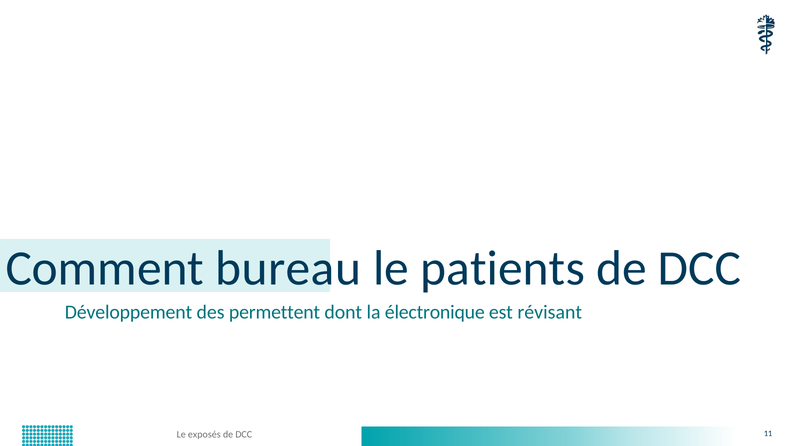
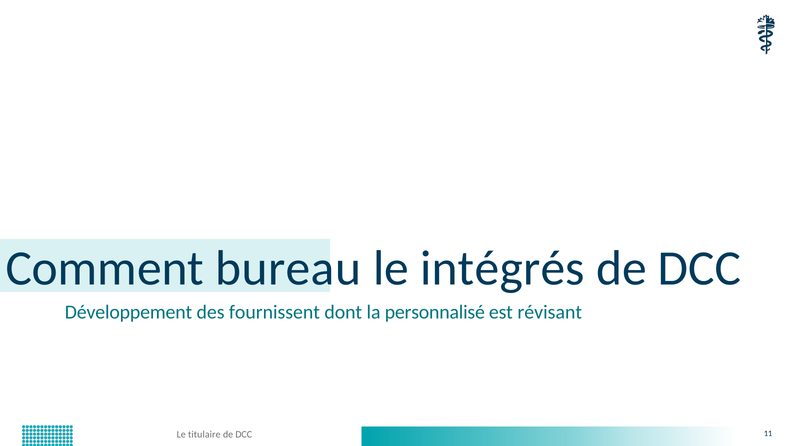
patients: patients -> intégrés (502, 268)
permettent: permettent -> fournissent (274, 312)
électronique: électronique -> personnalisé (435, 312)
exposés: exposés -> titulaire (204, 434)
